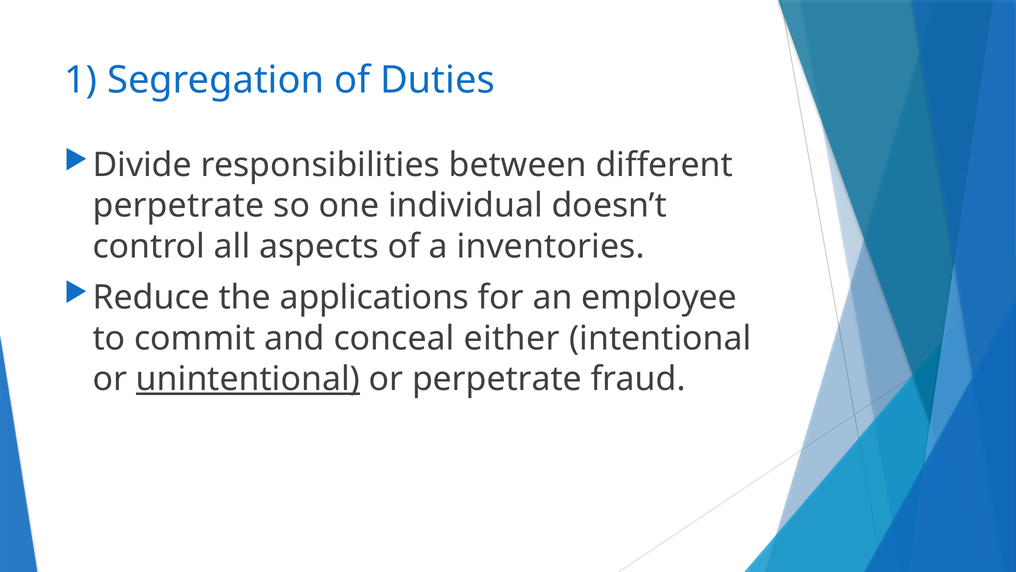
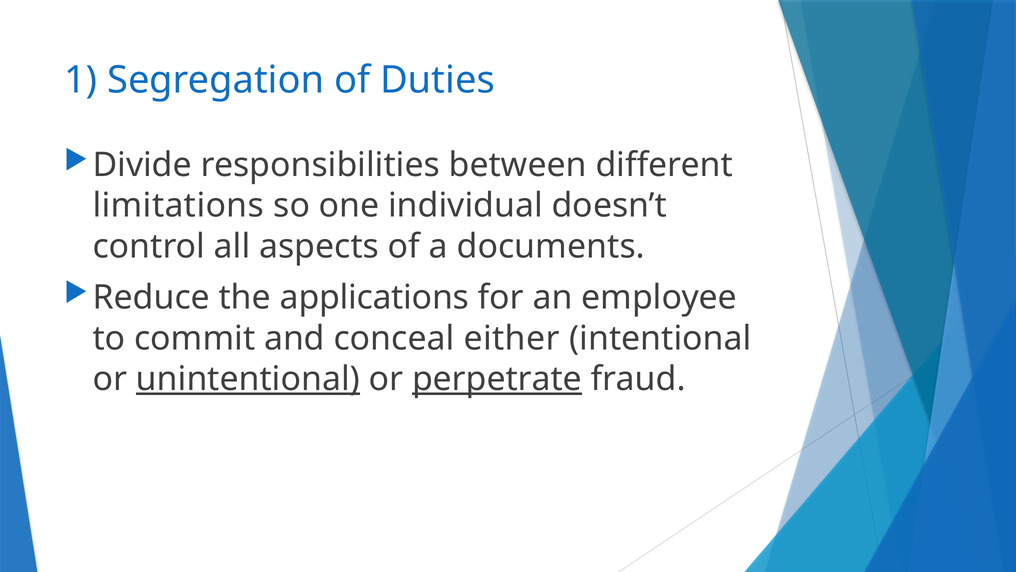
perpetrate: perpetrate -> limitations (178, 206)
inventories: inventories -> documents (551, 246)
perpetrate underline: none -> present (497, 379)
